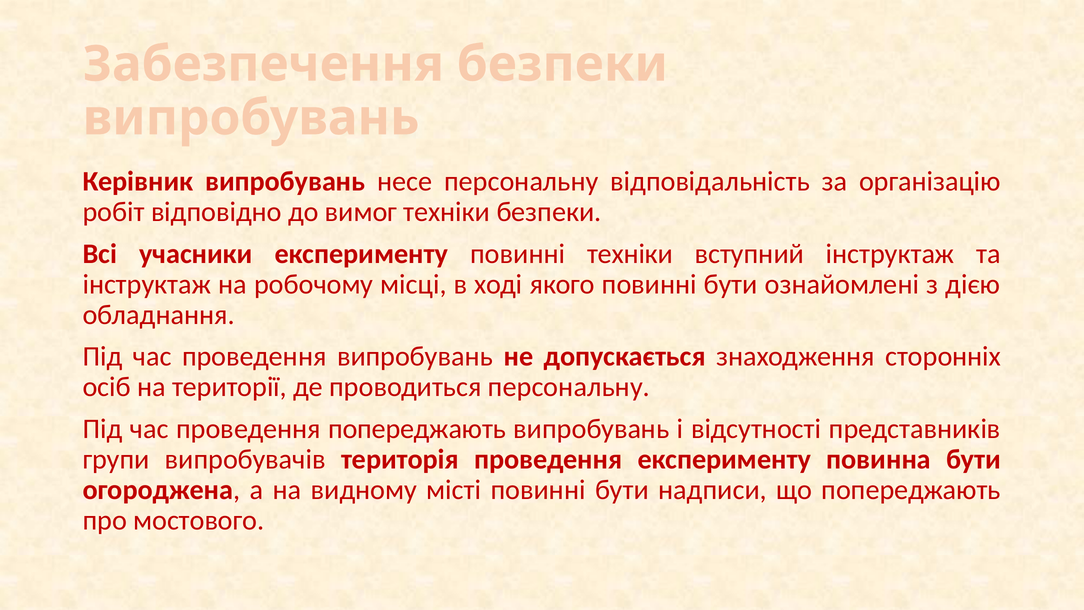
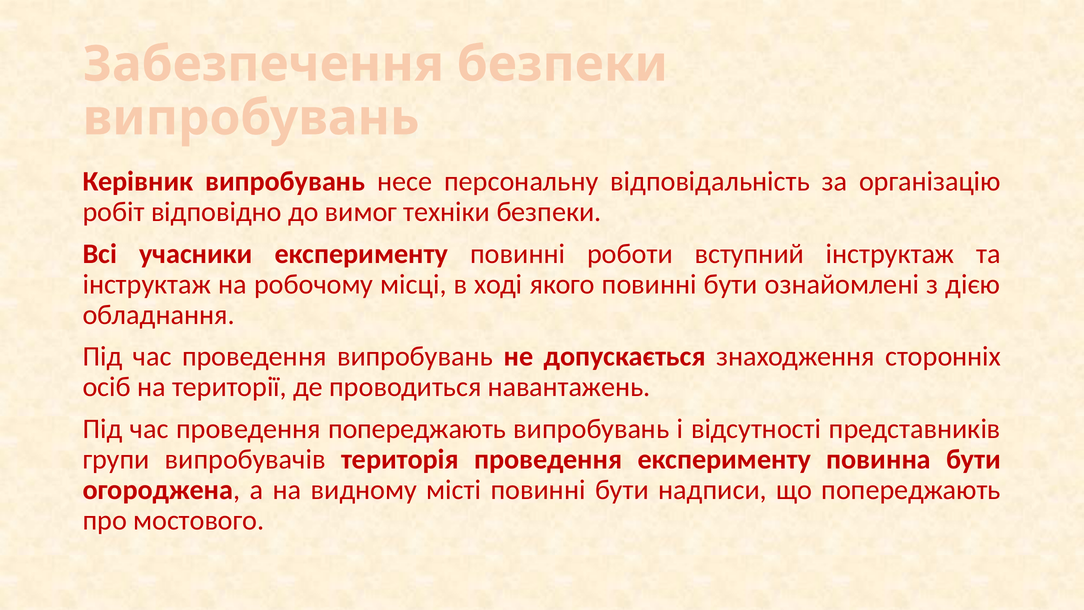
повинні техніки: техніки -> роботи (630, 254)
проводиться персональну: персональну -> навантажень (569, 387)
